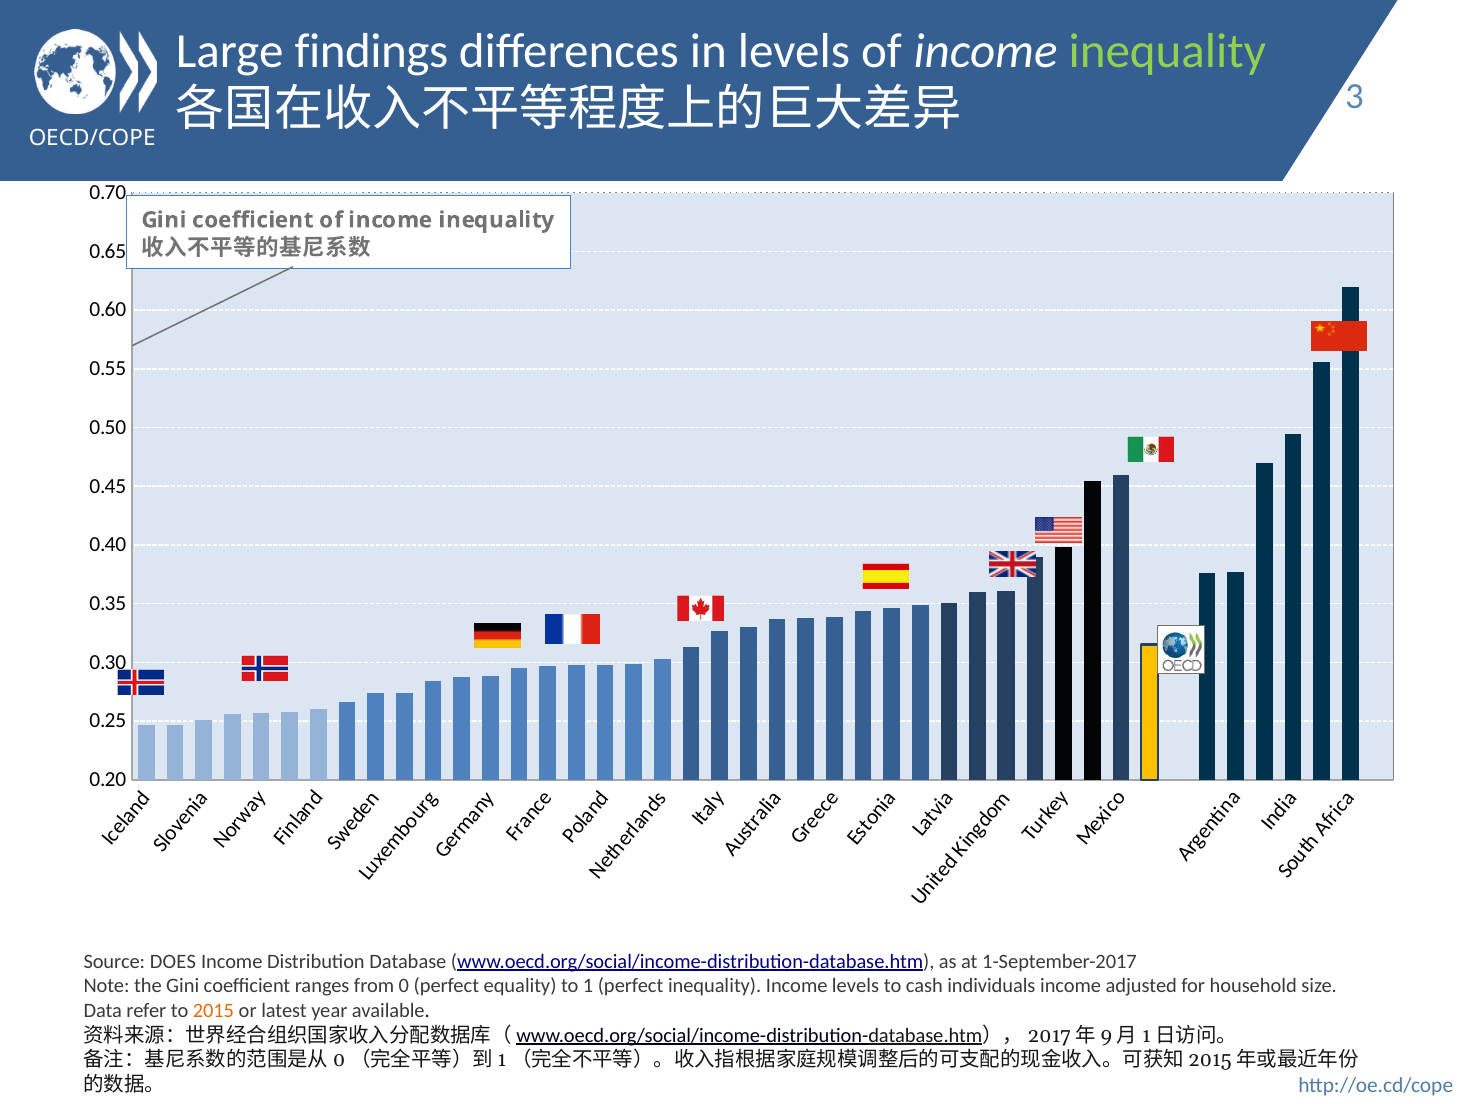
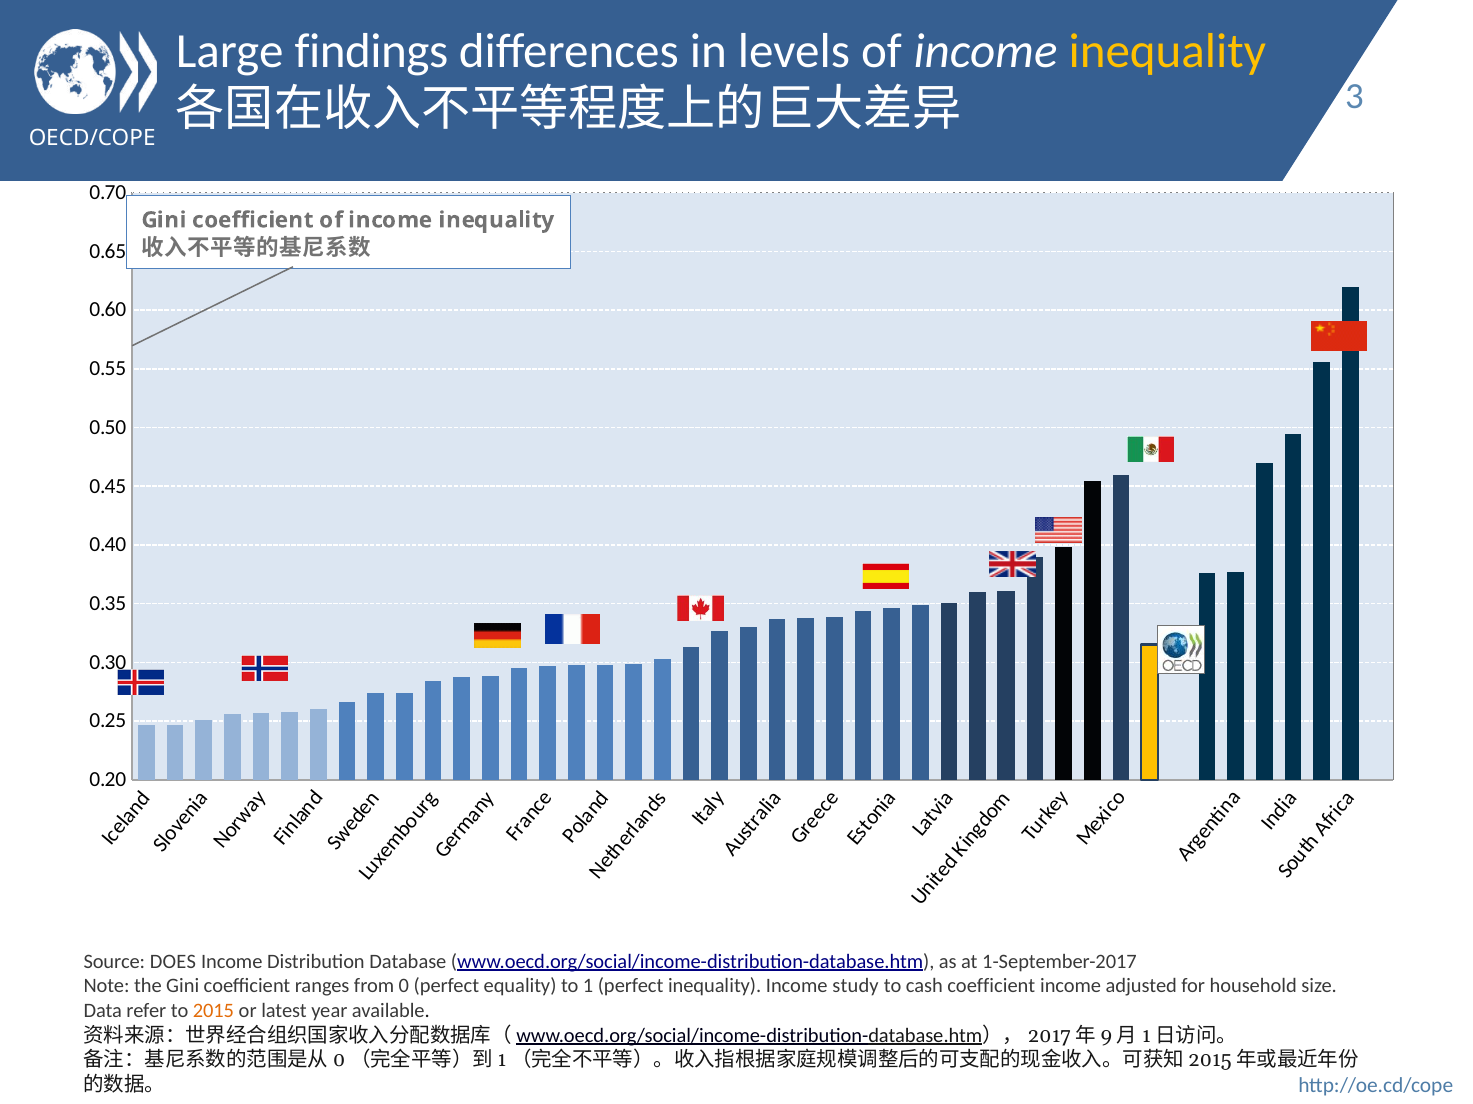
inequality colour: light green -> yellow (1167, 51)
Income levels: levels -> study (856, 987)
cash individuals: individuals -> coefficient (991, 987)
